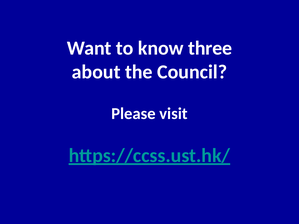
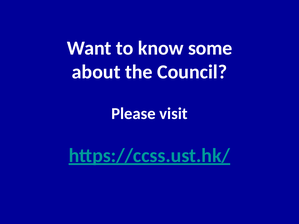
three: three -> some (210, 48)
